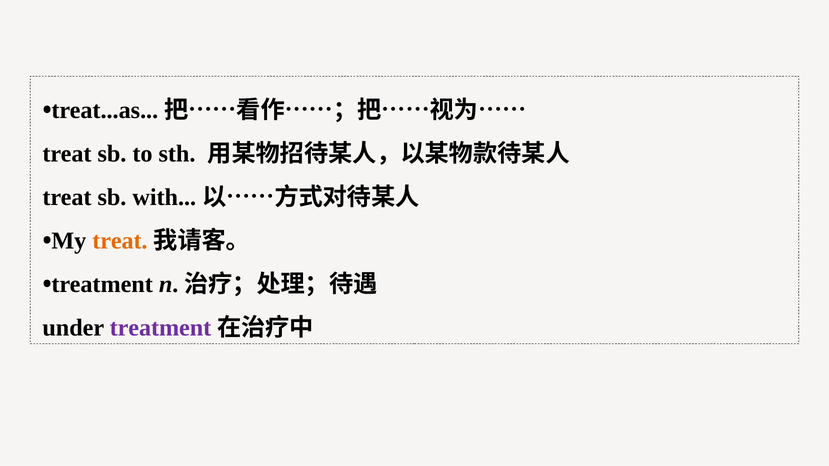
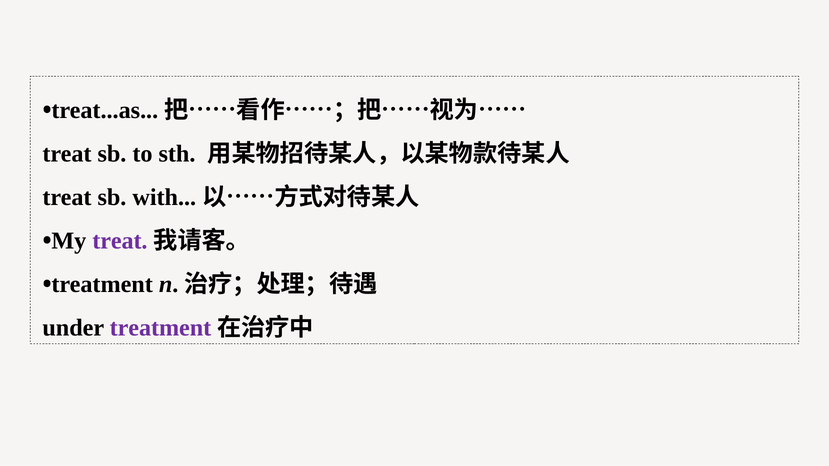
treat colour: orange -> purple (120, 241)
